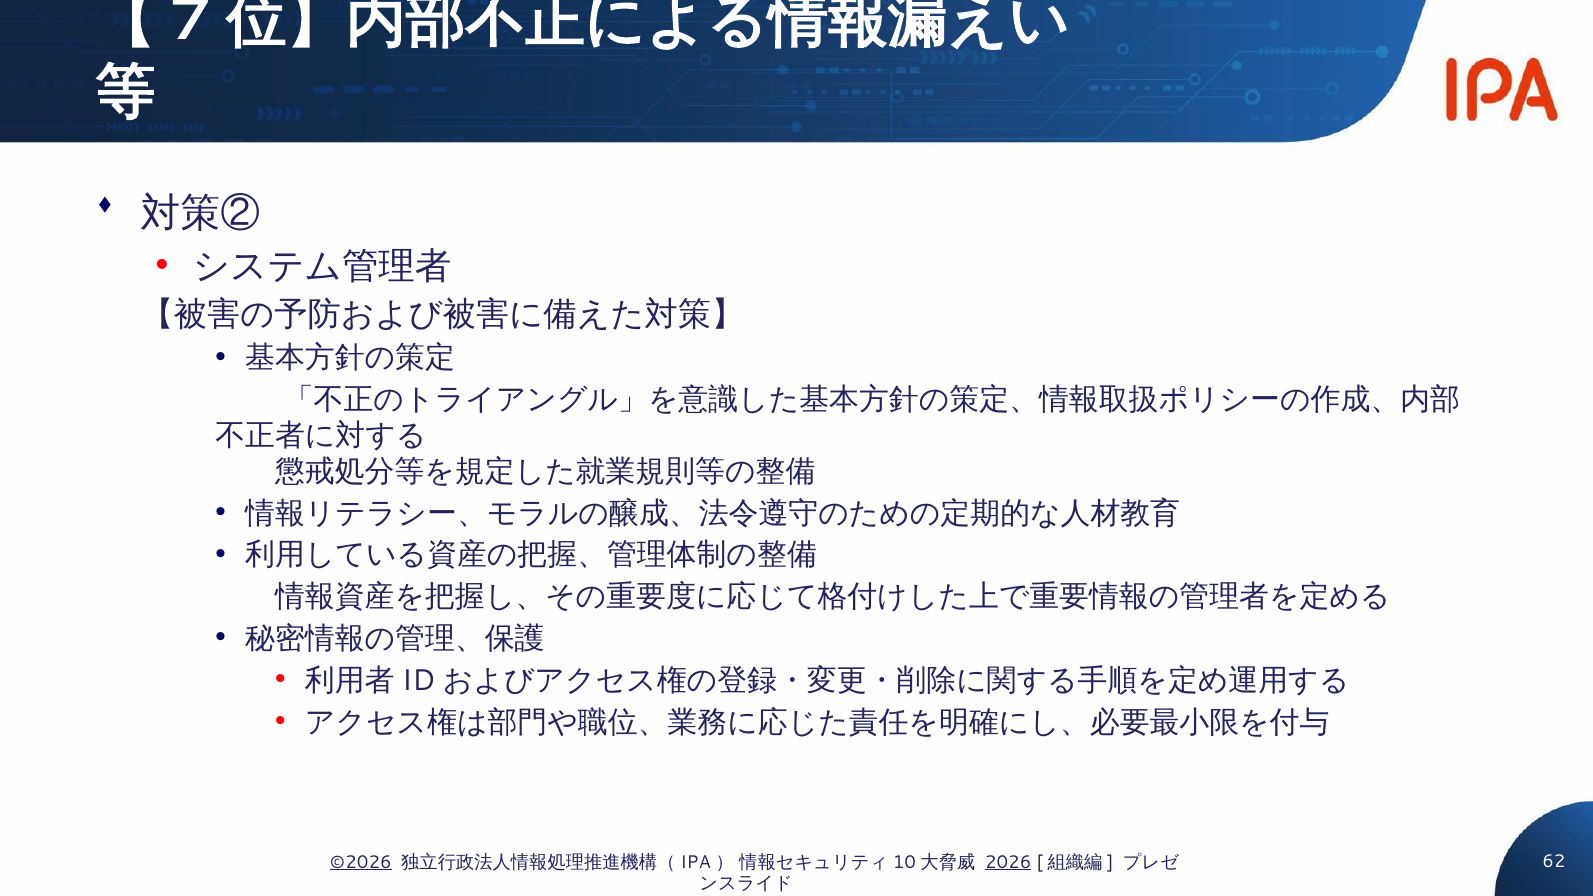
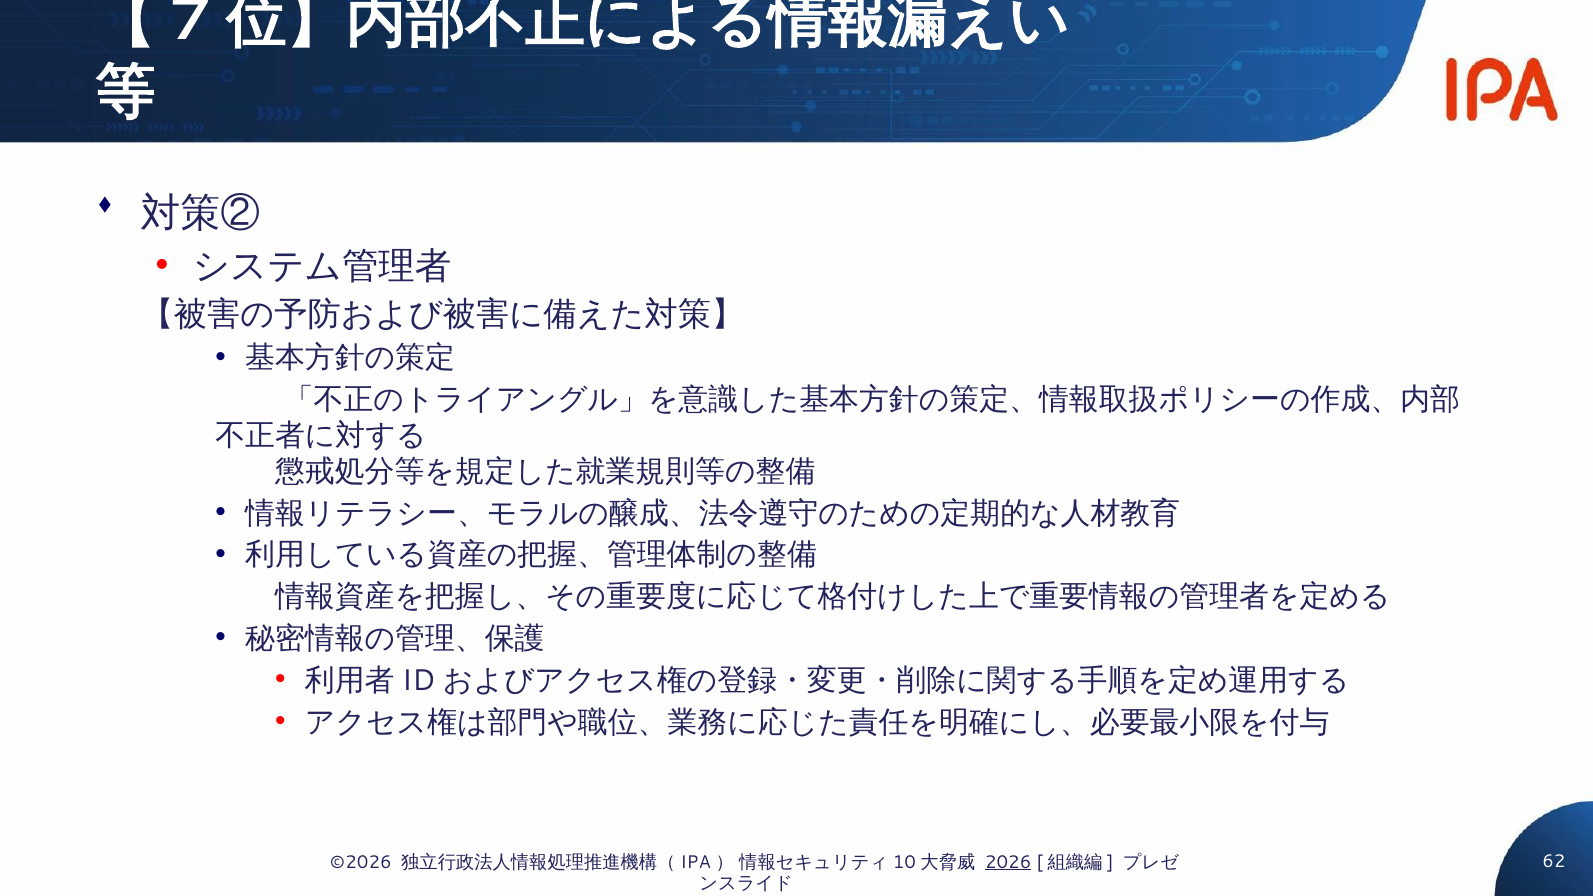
©2026 underline: present -> none (361, 862)
